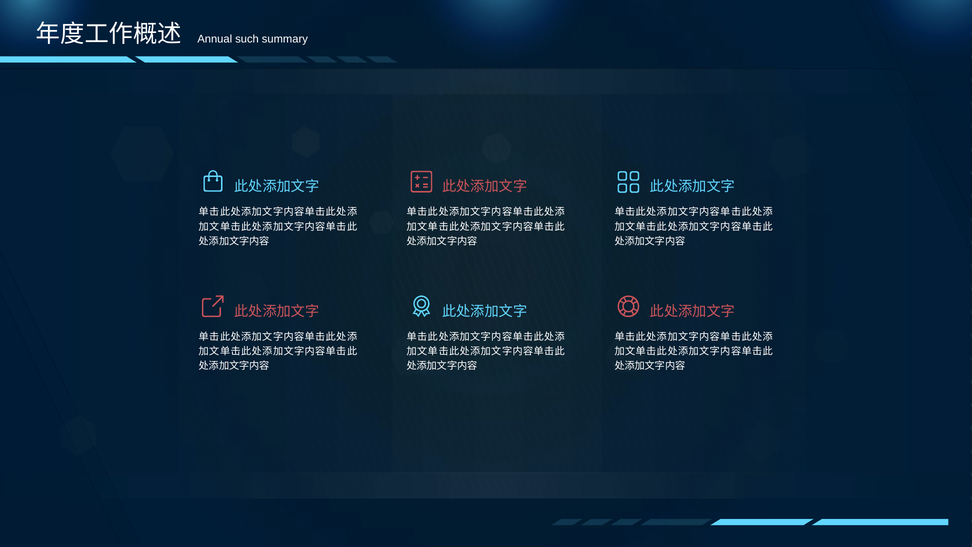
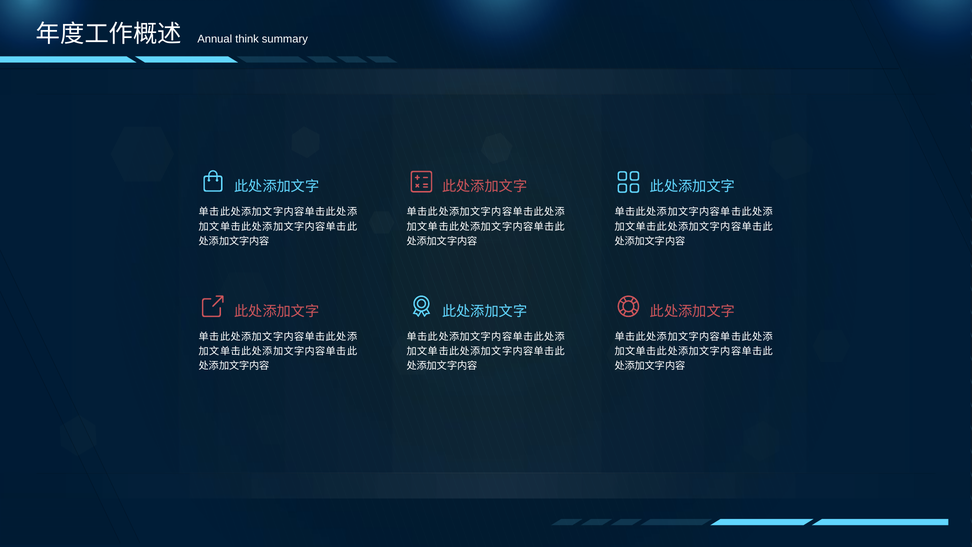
such: such -> think (247, 39)
